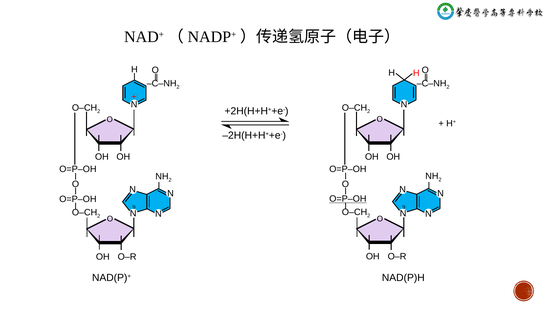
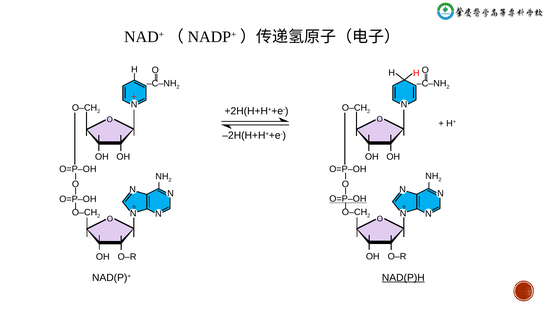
NAD(P)H underline: none -> present (403, 277)
